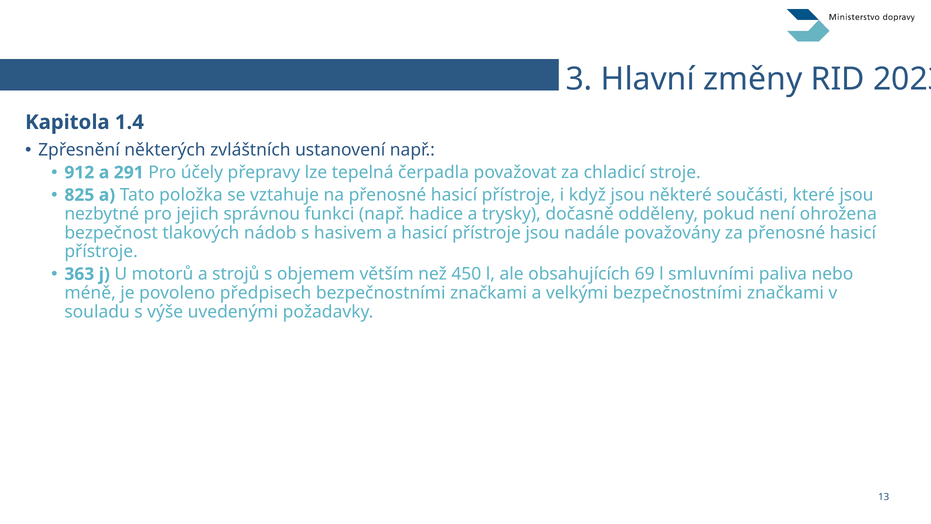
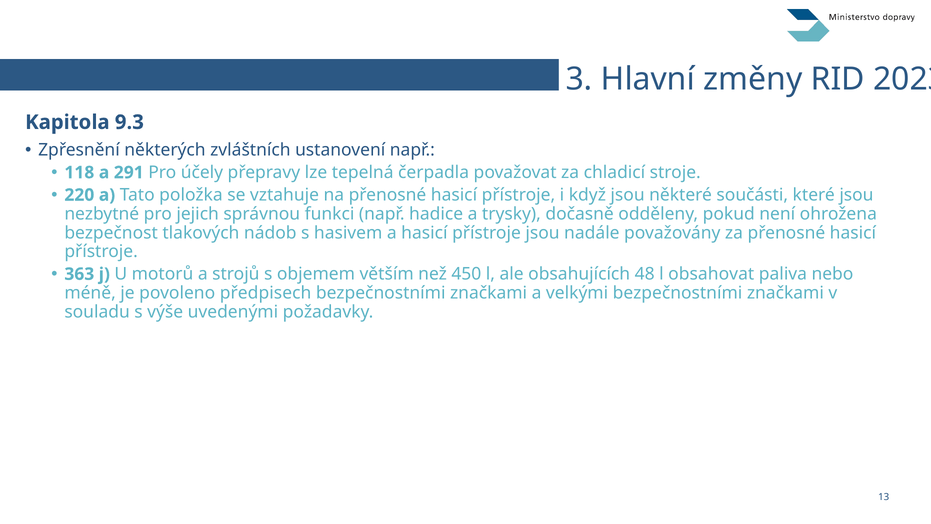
1.4: 1.4 -> 9.3 (129, 122)
912: 912 -> 118 (79, 172)
825: 825 -> 220 (79, 195)
69: 69 -> 48 (645, 274)
smluvními: smluvními -> obsahovat (711, 274)
